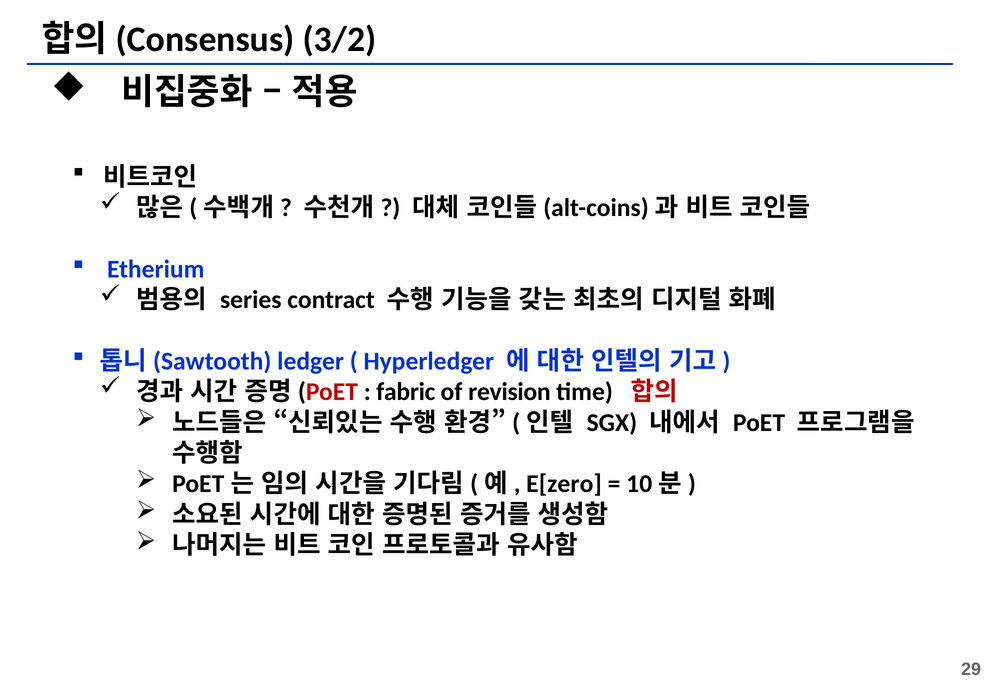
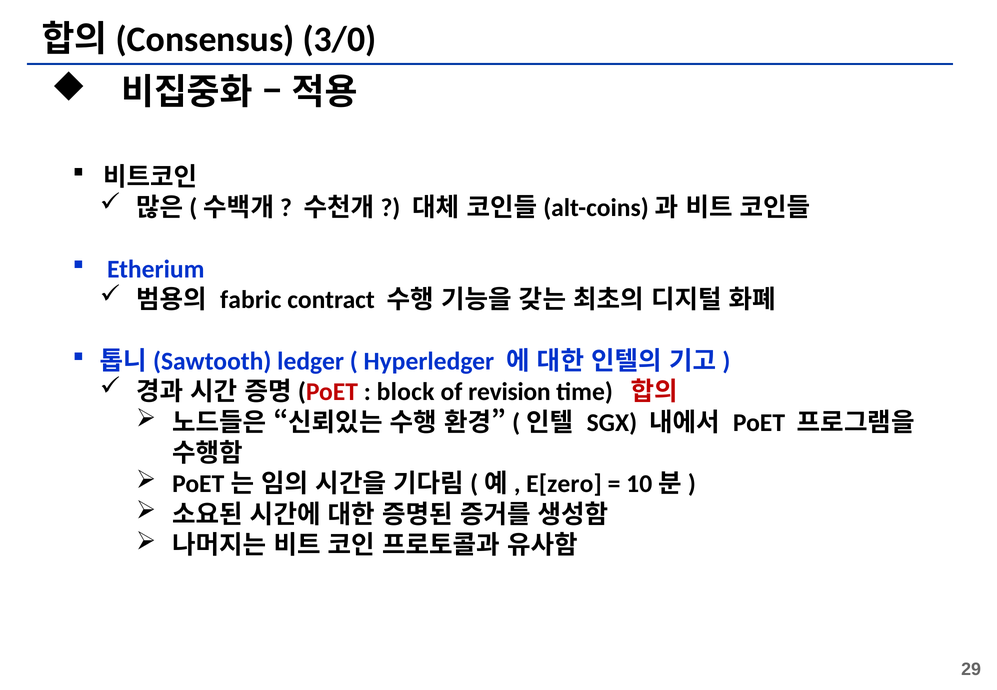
3/2: 3/2 -> 3/0 (339, 39)
series: series -> fabric (251, 300)
fabric: fabric -> block (406, 392)
